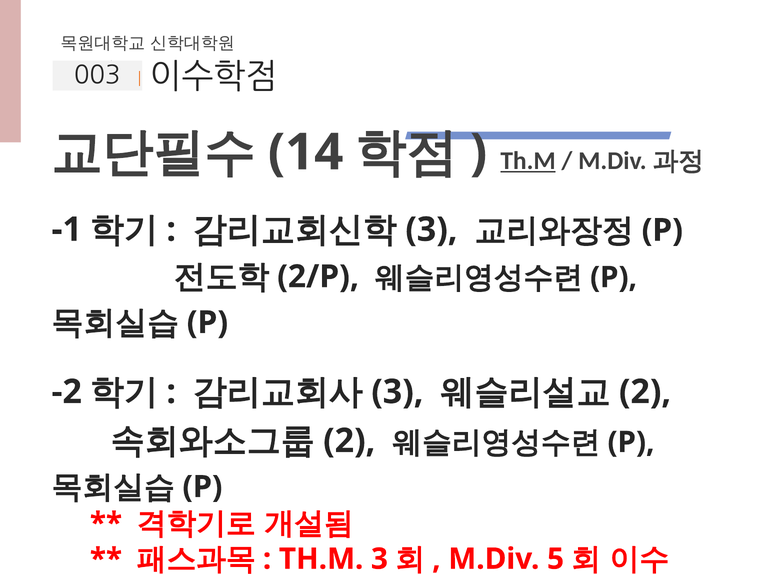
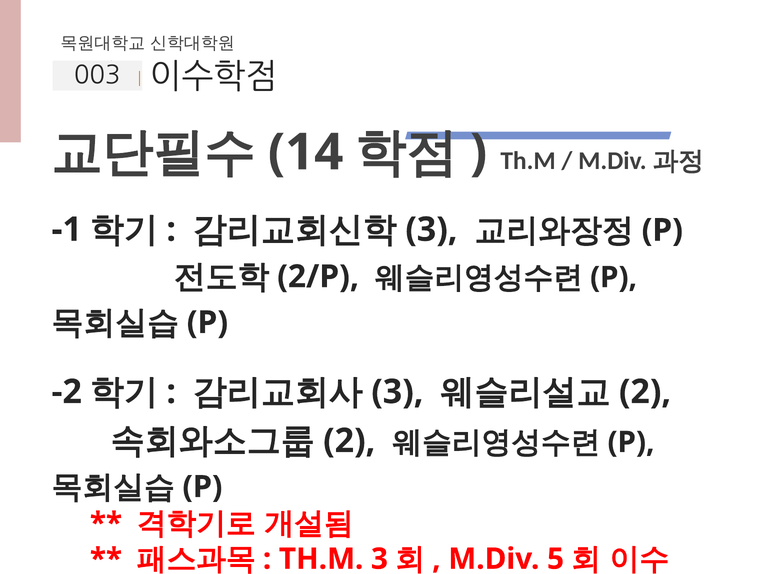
Th.M underline: present -> none (528, 161)
